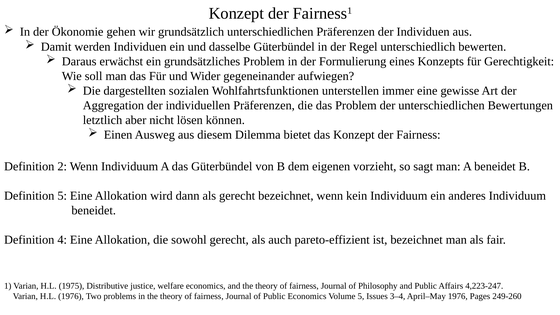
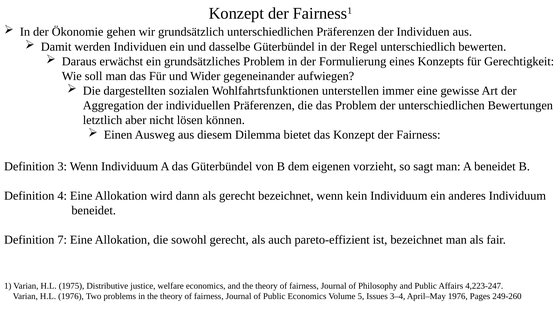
2: 2 -> 3 (62, 166)
Definition 5: 5 -> 4 (62, 196)
4: 4 -> 7 (62, 240)
